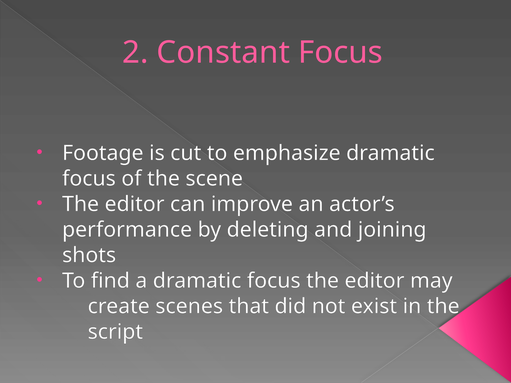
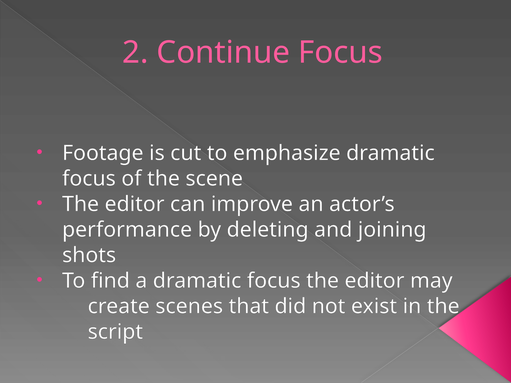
Constant: Constant -> Continue (223, 53)
